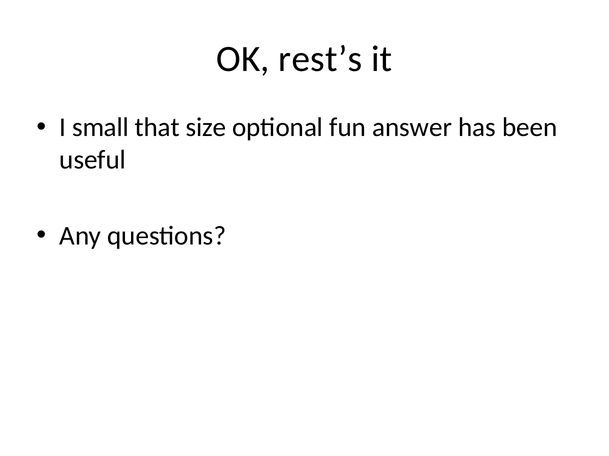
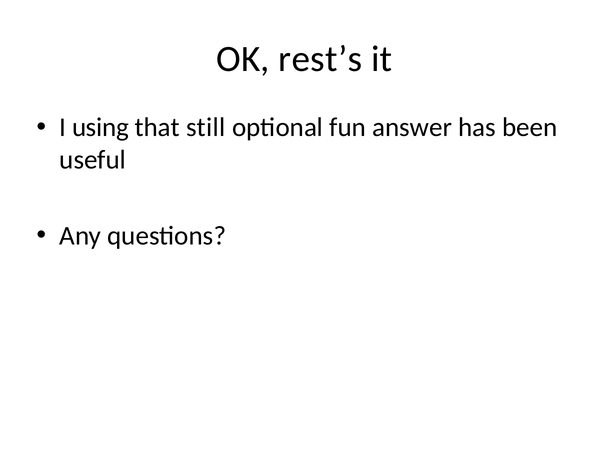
small: small -> using (100, 128)
size: size -> still (206, 128)
